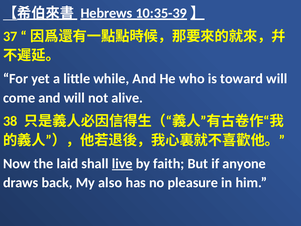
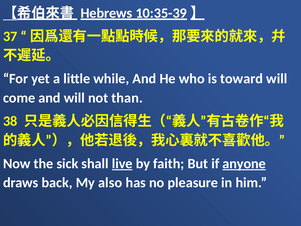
alive: alive -> than (127, 98)
laid: laid -> sick (67, 163)
anyone underline: none -> present (244, 163)
